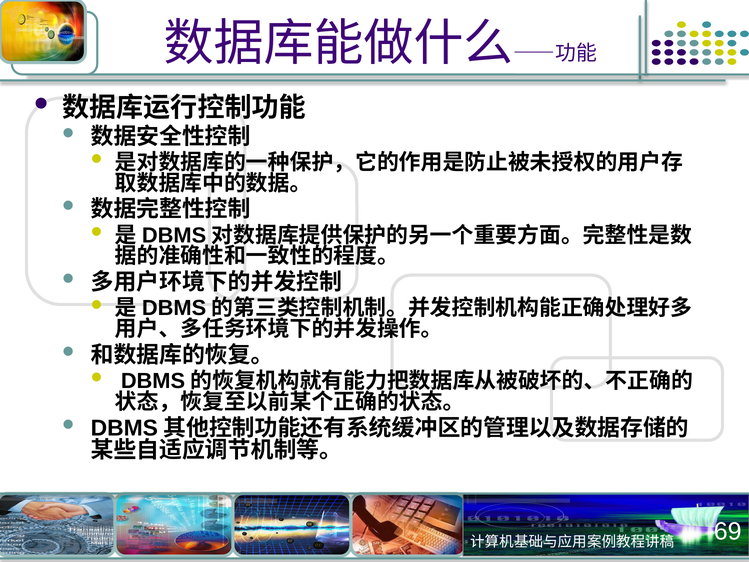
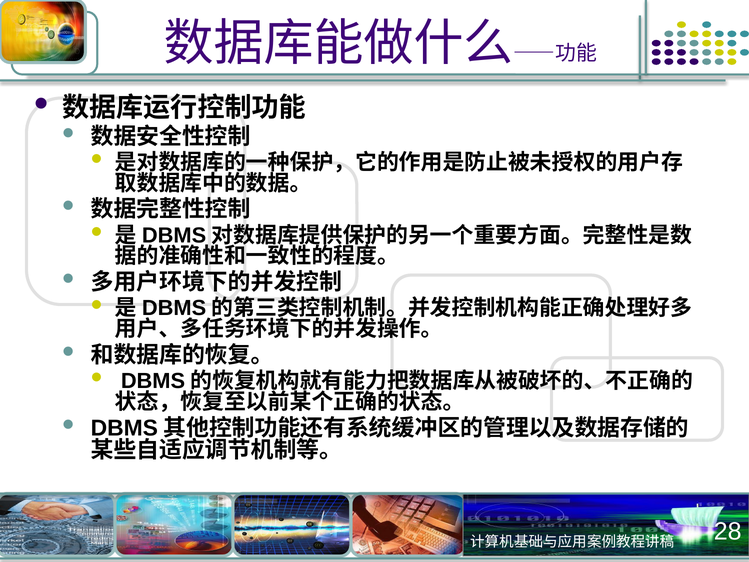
69: 69 -> 28 (728, 531)
